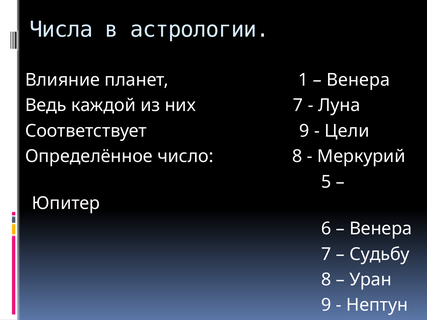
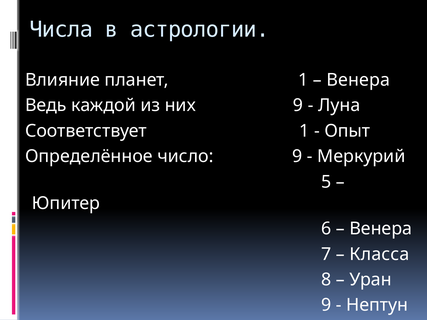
них 7: 7 -> 9 (298, 105)
Соответствует 9: 9 -> 1 (304, 131)
Цели: Цели -> Опыт (347, 131)
число 8: 8 -> 9 (297, 156)
Судьбу: Судьбу -> Класса (379, 254)
